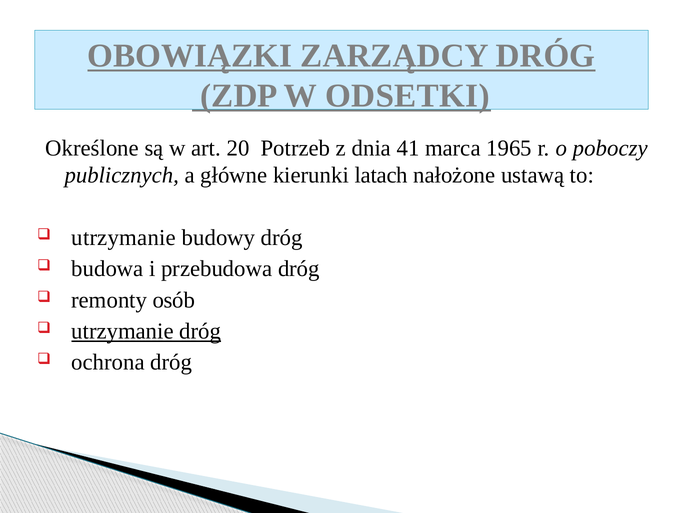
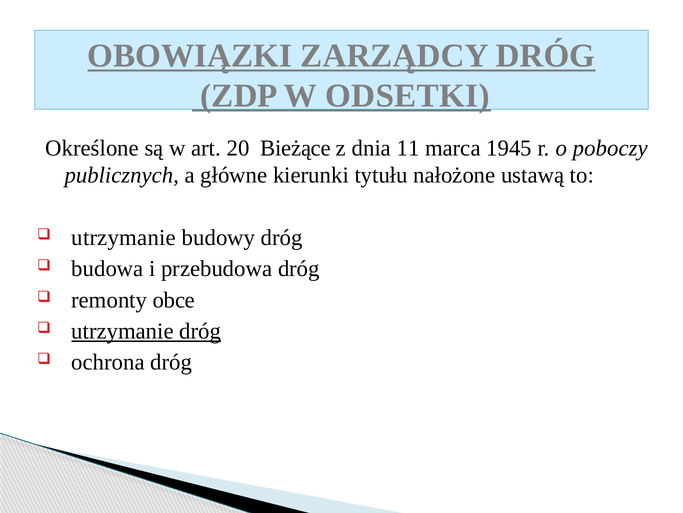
Potrzeb: Potrzeb -> Bieżące (296, 148)
41: 41 -> 11 (408, 148)
1965: 1965 -> 1945 (509, 148)
latach: latach -> tytułu (381, 175)
osób: osób -> obce (174, 300)
